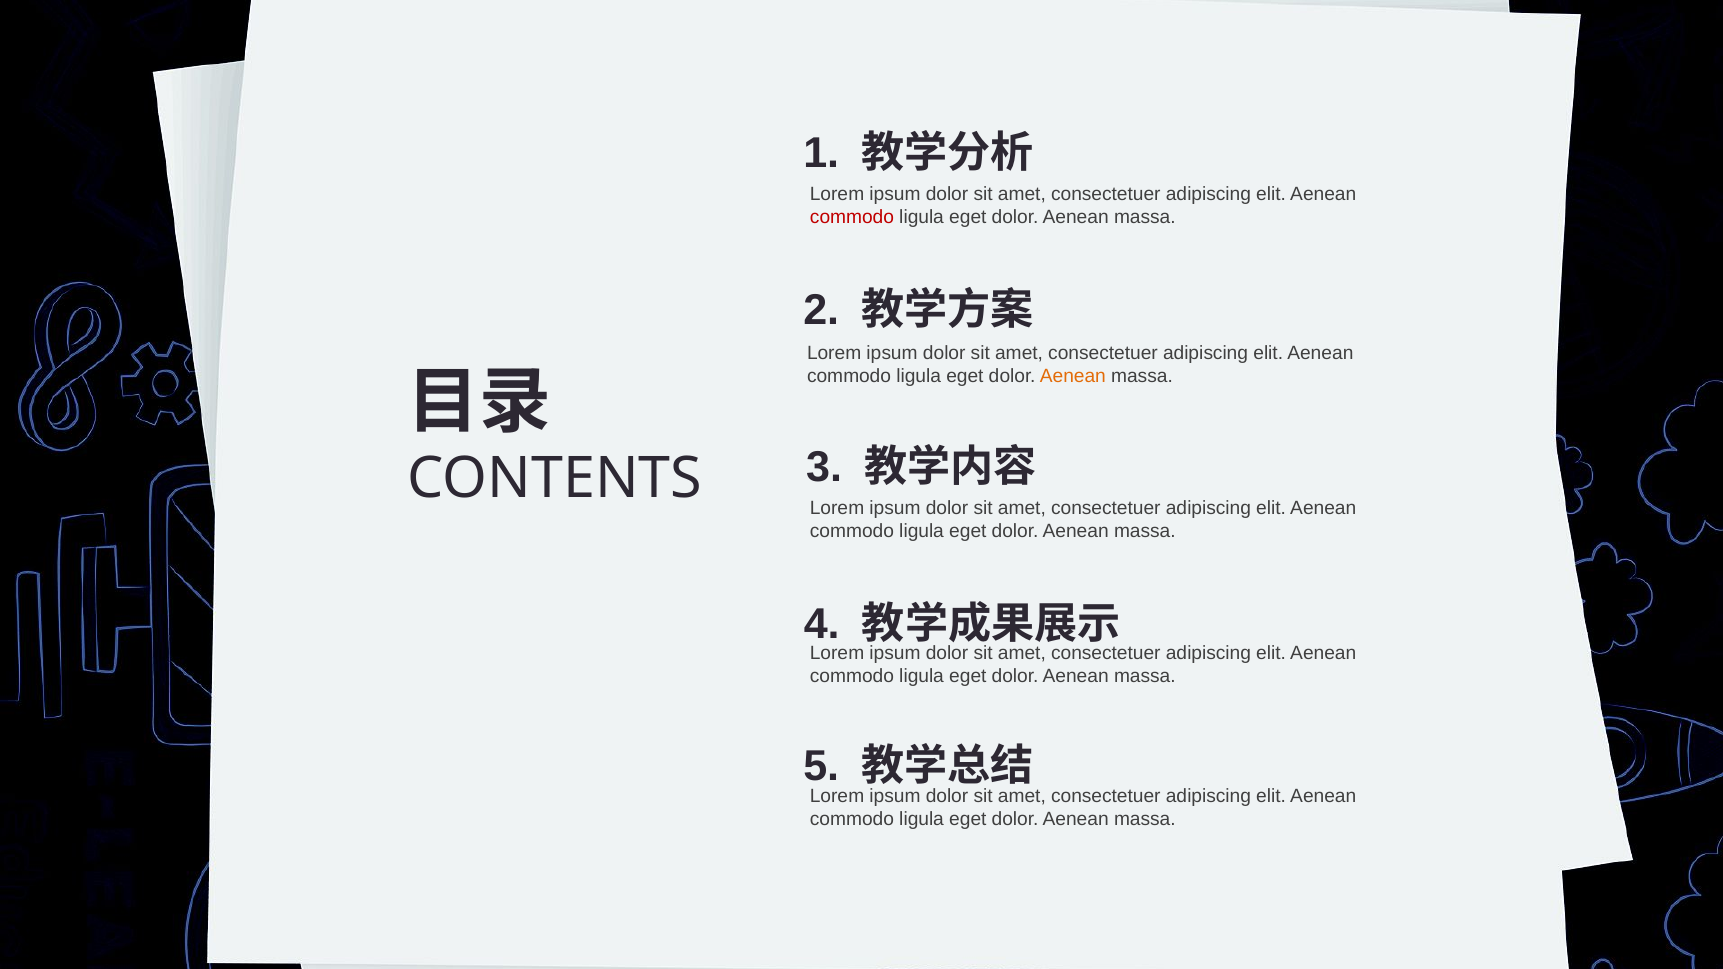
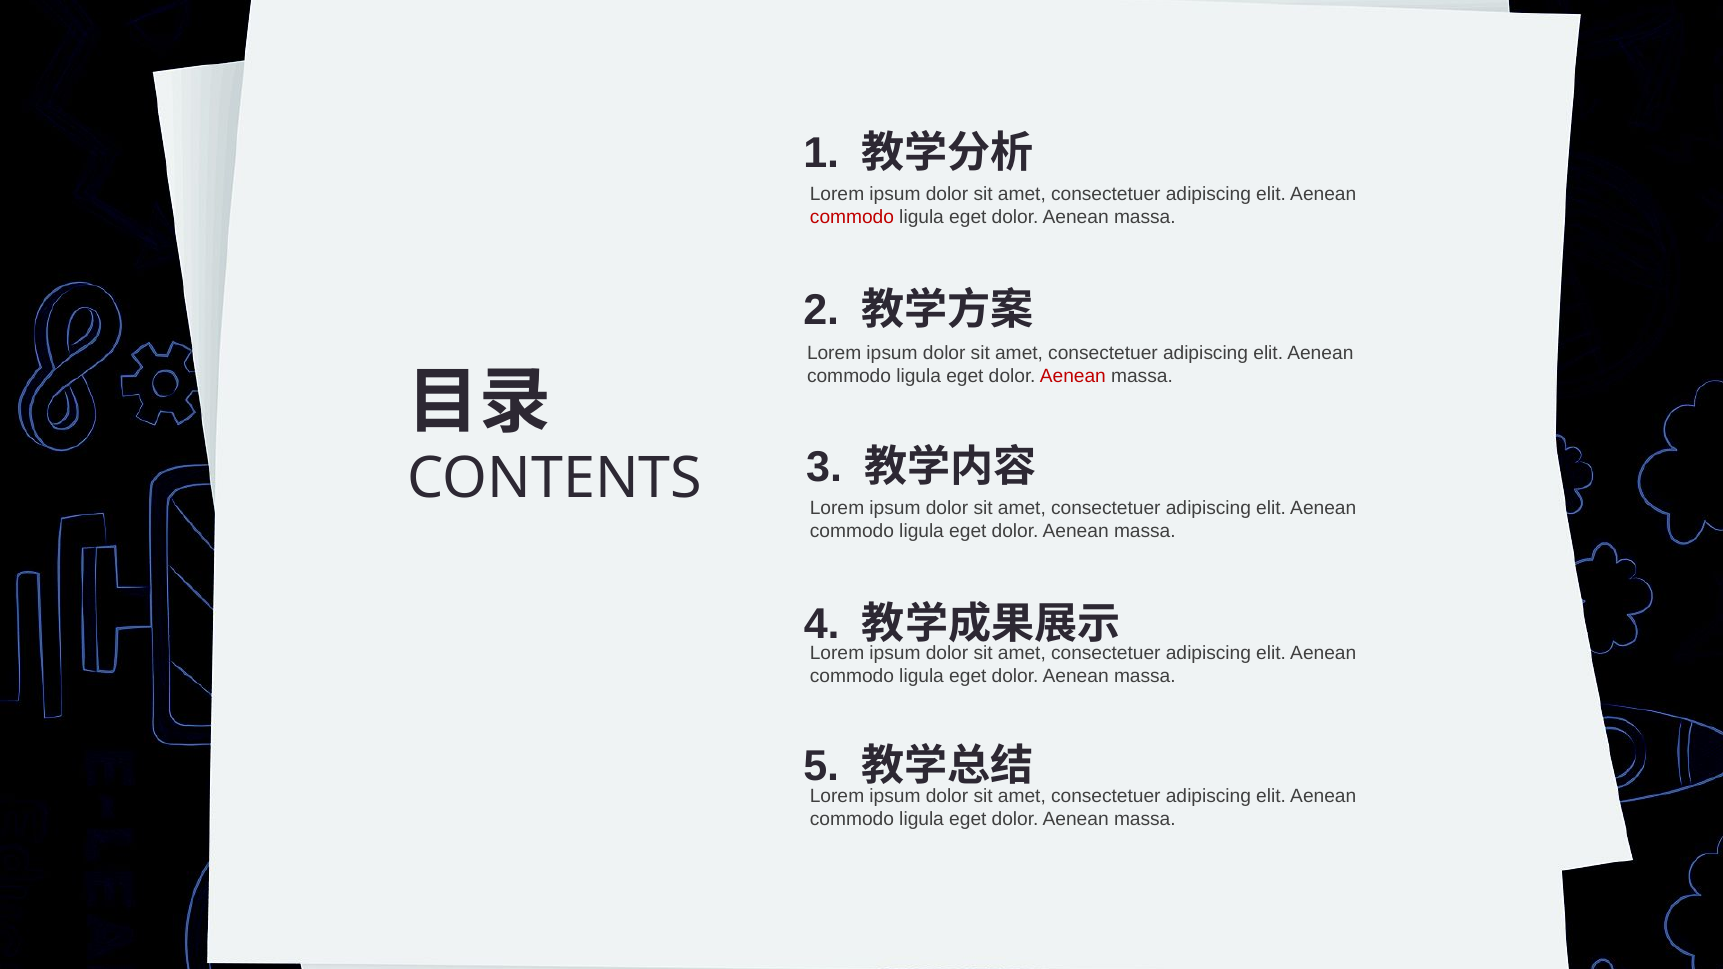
Aenean colour: orange -> red (1073, 376)
